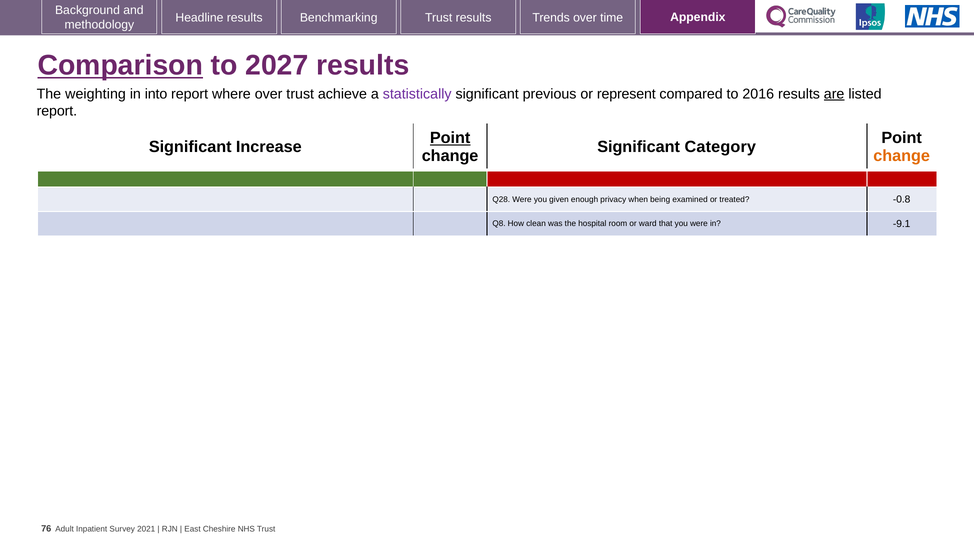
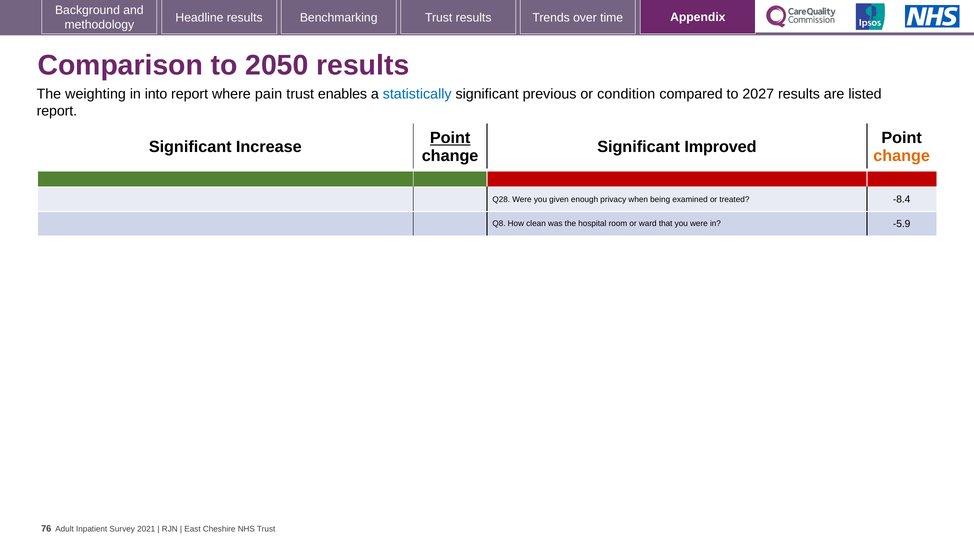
Comparison underline: present -> none (120, 65)
2027: 2027 -> 2050 (277, 65)
where over: over -> pain (269, 94)
achieve: achieve -> enables (343, 94)
statistically colour: purple -> blue (417, 94)
represent: represent -> condition (626, 94)
2016: 2016 -> 2027 (758, 94)
are underline: present -> none (834, 94)
Category: Category -> Improved (720, 147)
-0.8: -0.8 -> -8.4 (902, 199)
-9.1: -9.1 -> -5.9 (902, 224)
